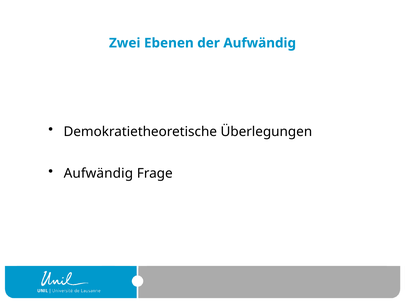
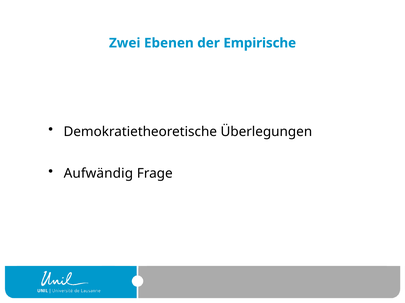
der Aufwändig: Aufwändig -> Empirische (260, 43)
